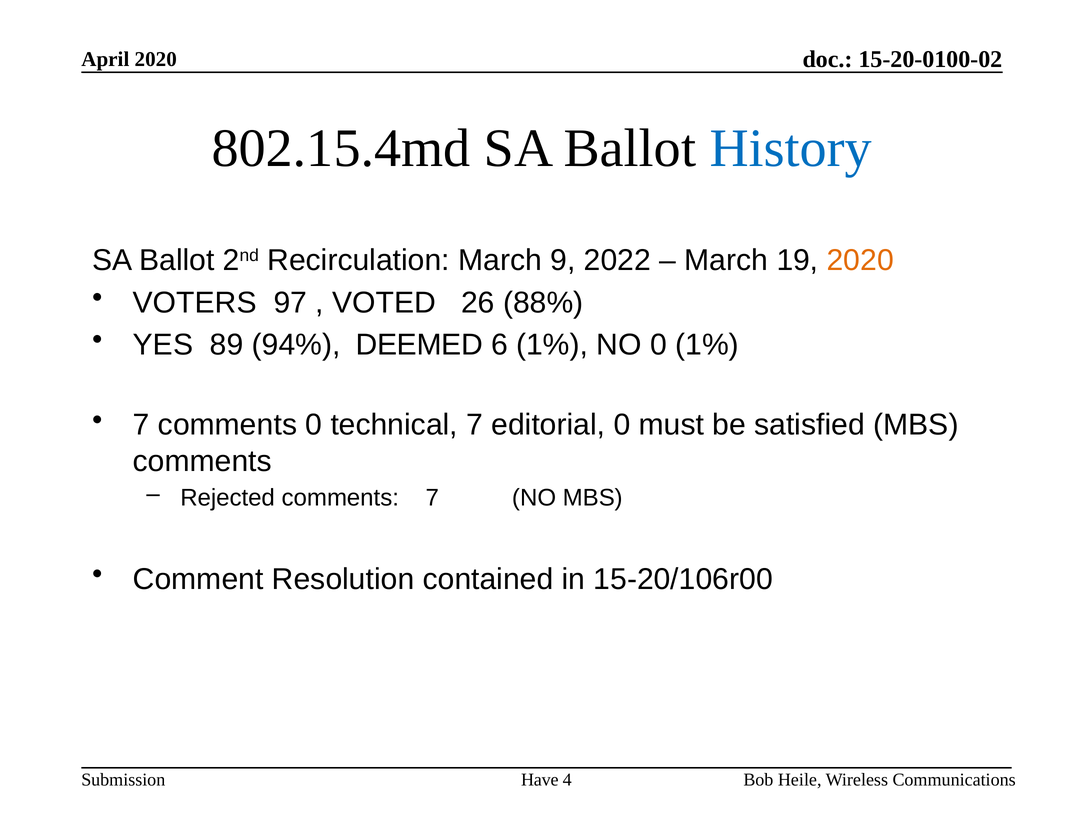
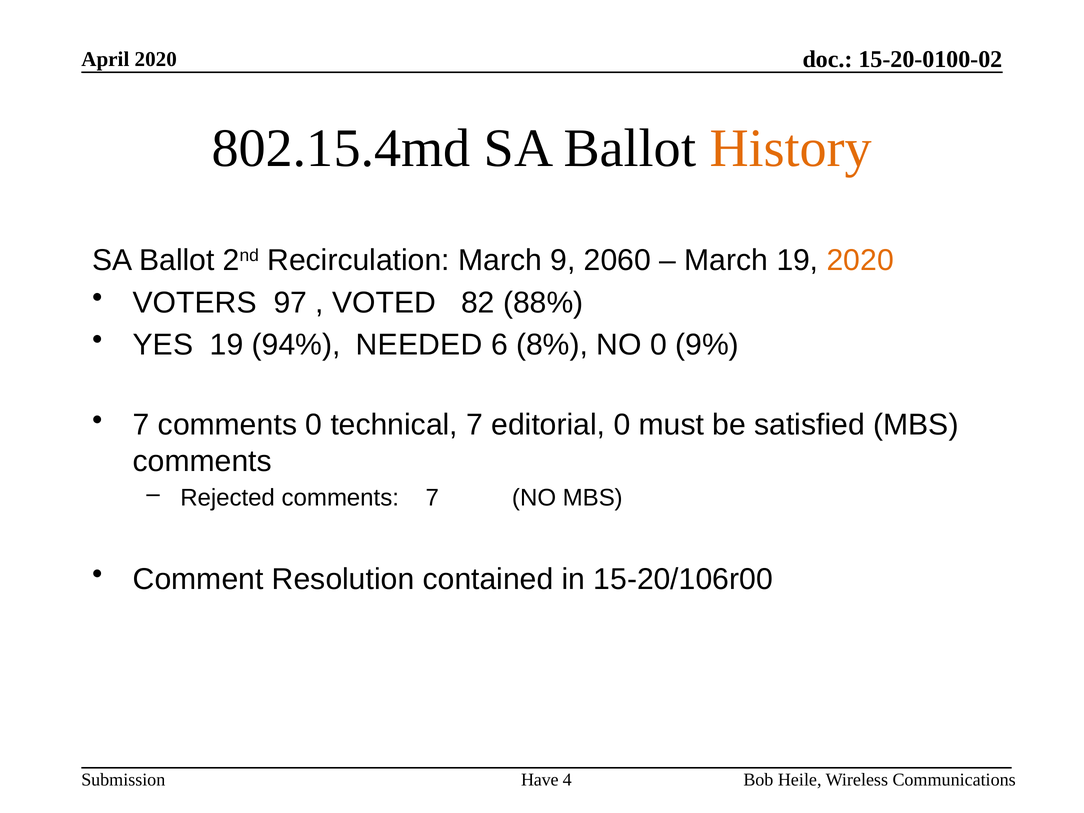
History colour: blue -> orange (791, 148)
2022: 2022 -> 2060 (617, 261)
26: 26 -> 82 (478, 303)
YES 89: 89 -> 19 (227, 345)
DEEMED: DEEMED -> NEEDED (419, 345)
6 1%: 1% -> 8% (552, 345)
0 1%: 1% -> 9% (707, 345)
